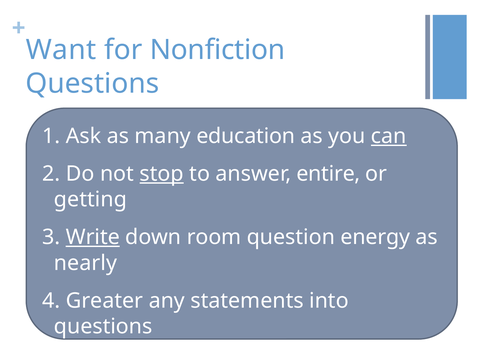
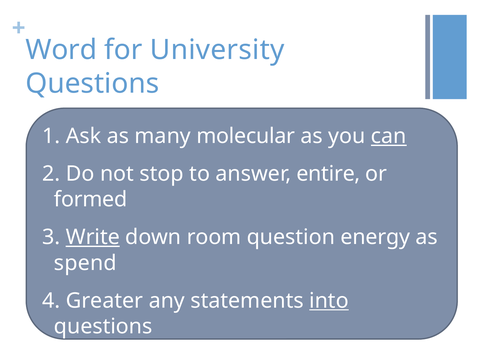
Want: Want -> Word (61, 50)
Nonfiction: Nonfiction -> University (217, 50)
education: education -> molecular (246, 136)
stop underline: present -> none (162, 174)
getting: getting -> formed (91, 200)
nearly: nearly -> spend (85, 263)
into underline: none -> present (329, 301)
